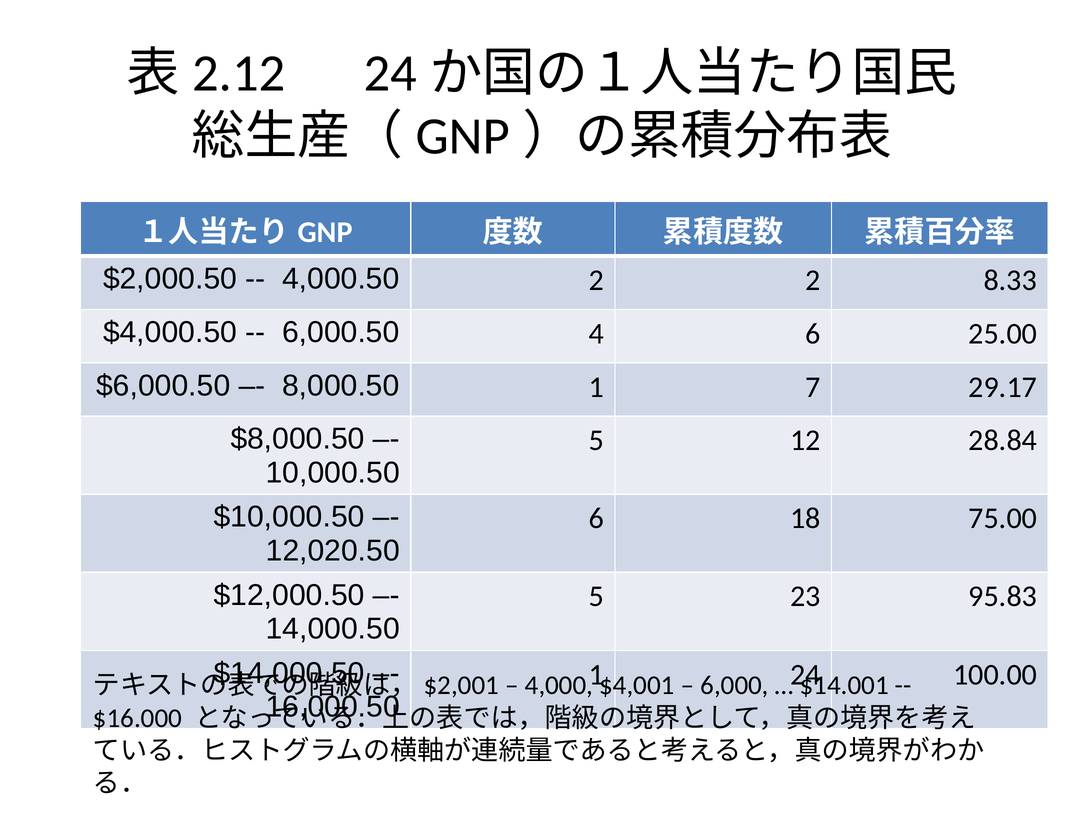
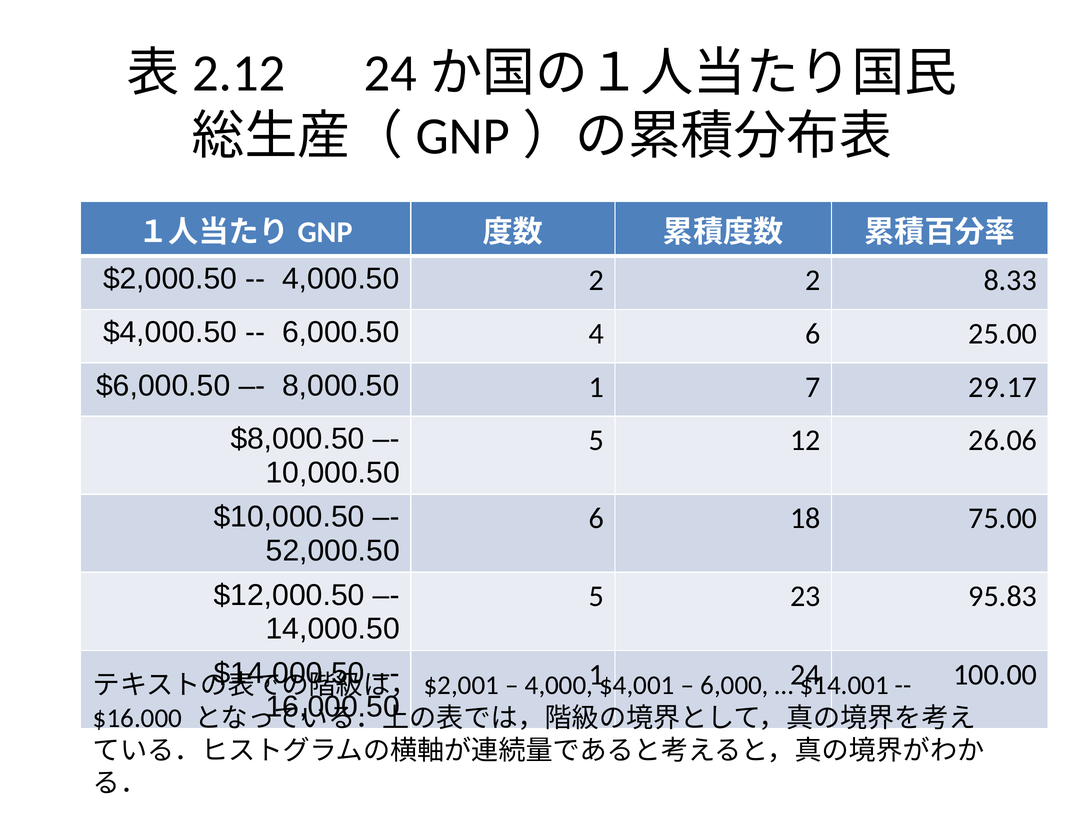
28.84: 28.84 -> 26.06 (1003, 440)
12,020.50: 12,020.50 -> 52,000.50 (333, 551)
